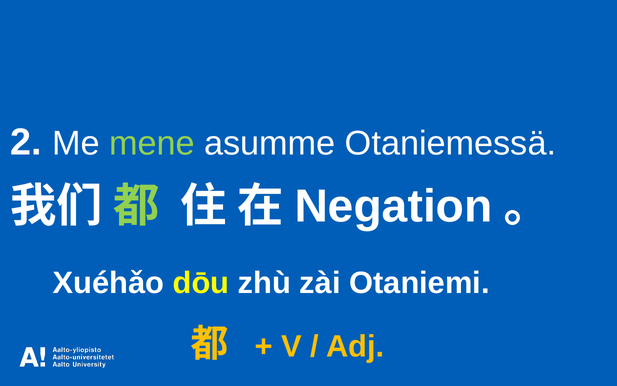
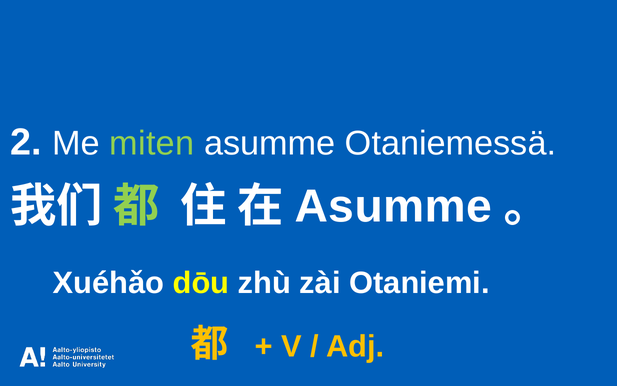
mene: mene -> miten (152, 143)
Negation: Negation -> Asumme (393, 206)
